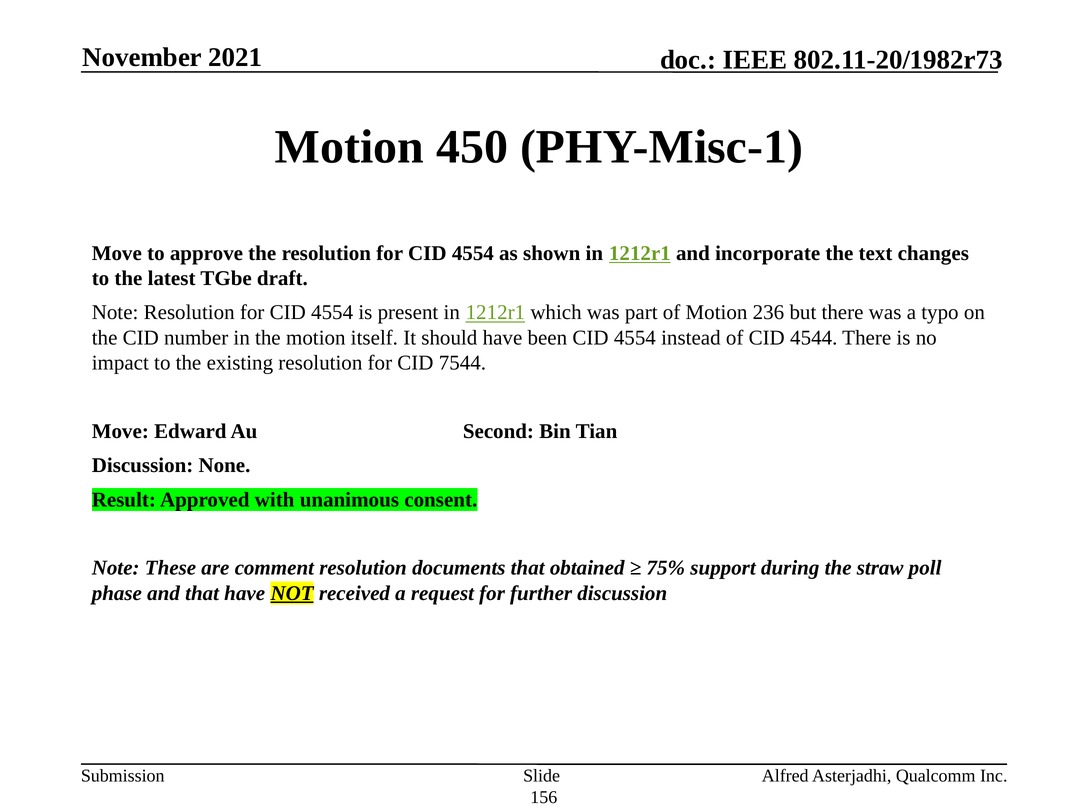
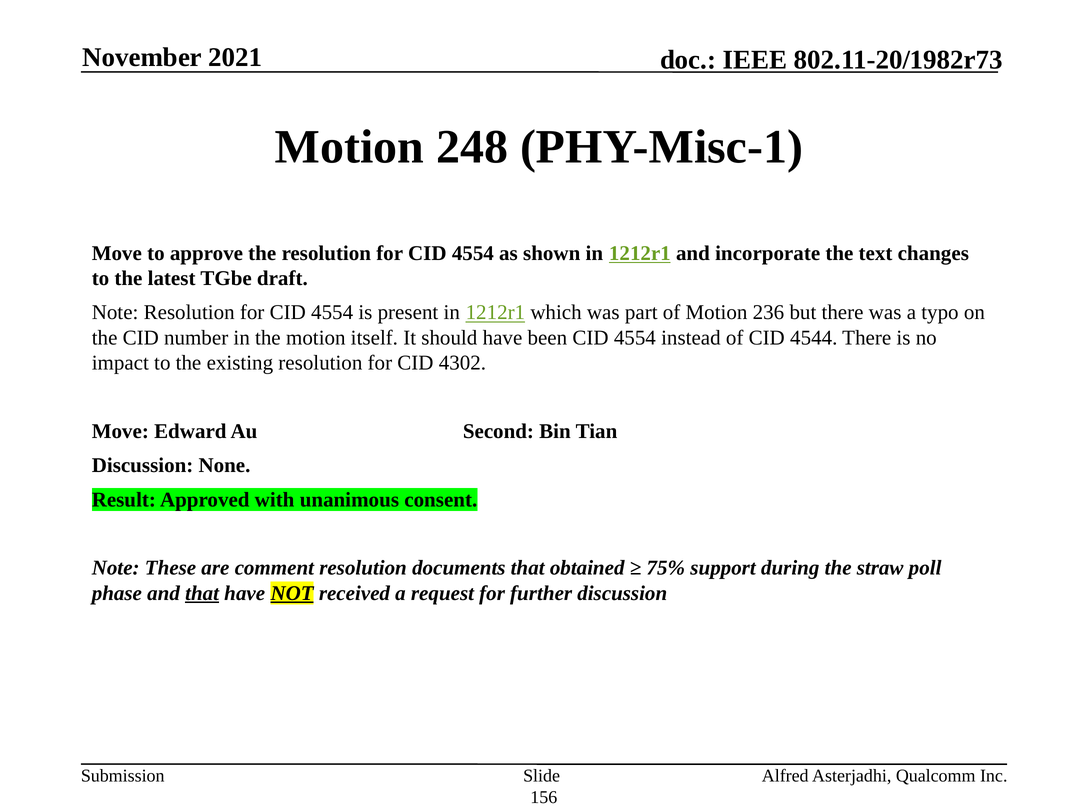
450: 450 -> 248 (472, 147)
7544: 7544 -> 4302 (462, 363)
that underline: none -> present (202, 593)
